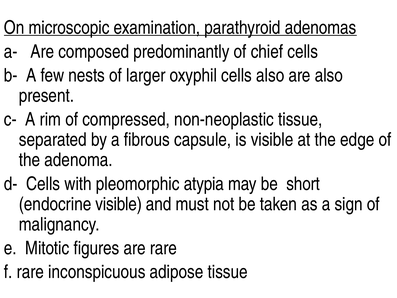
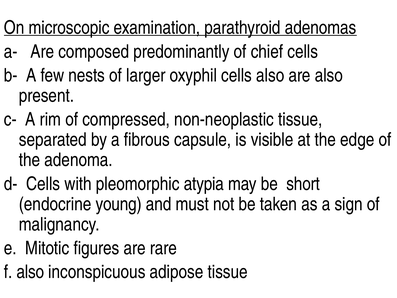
endocrine visible: visible -> young (119, 204)
f rare: rare -> also (30, 272)
